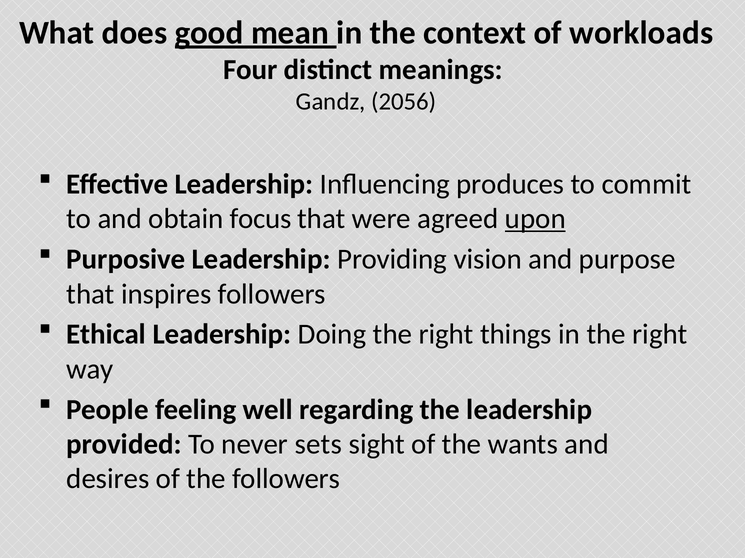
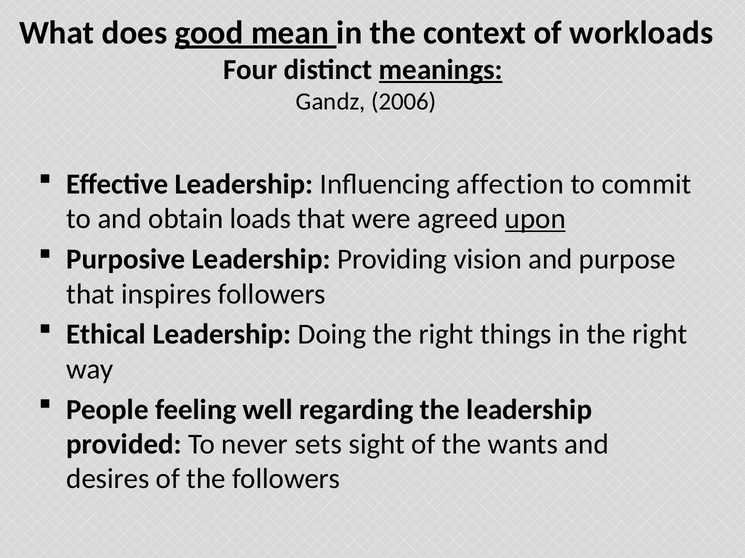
meanings underline: none -> present (441, 70)
2056: 2056 -> 2006 (404, 102)
produces: produces -> affection (510, 184)
focus: focus -> loads (261, 219)
